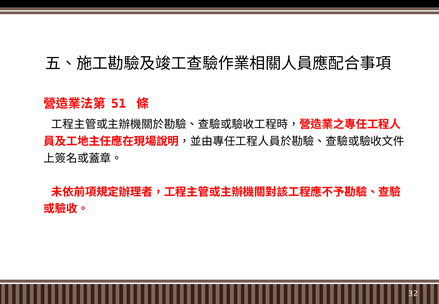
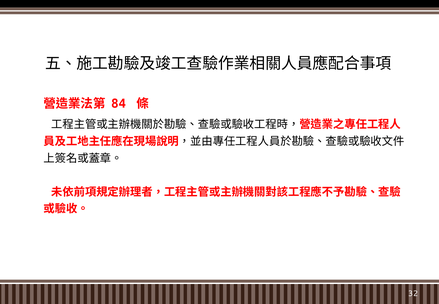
51: 51 -> 84 (119, 104)
